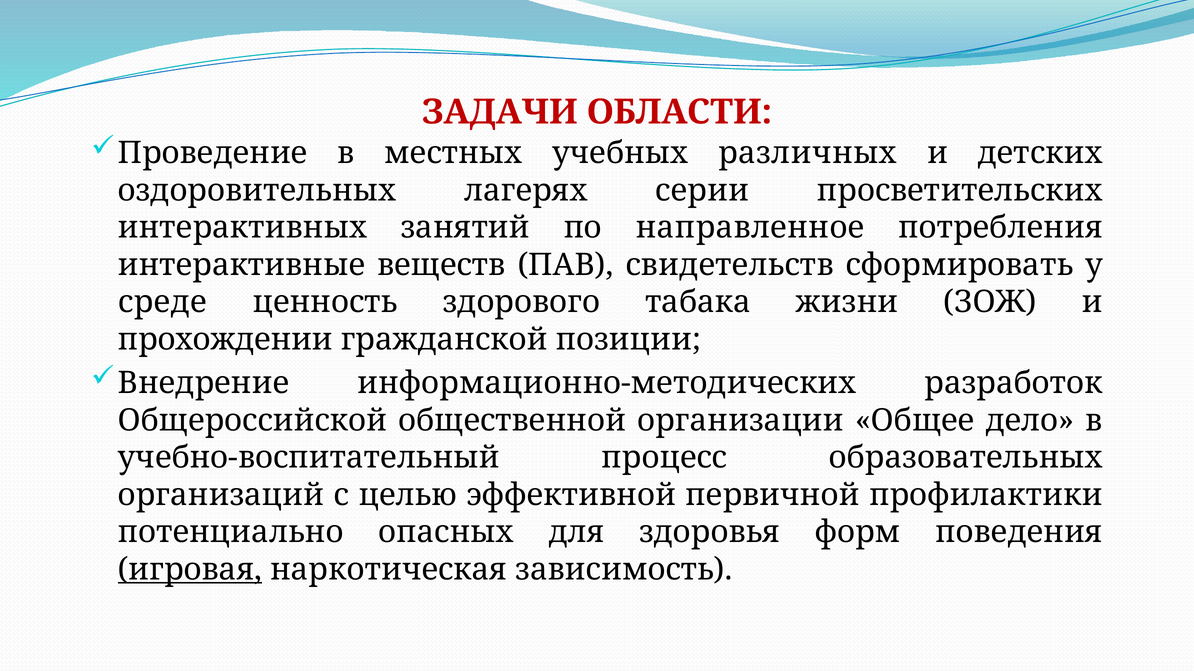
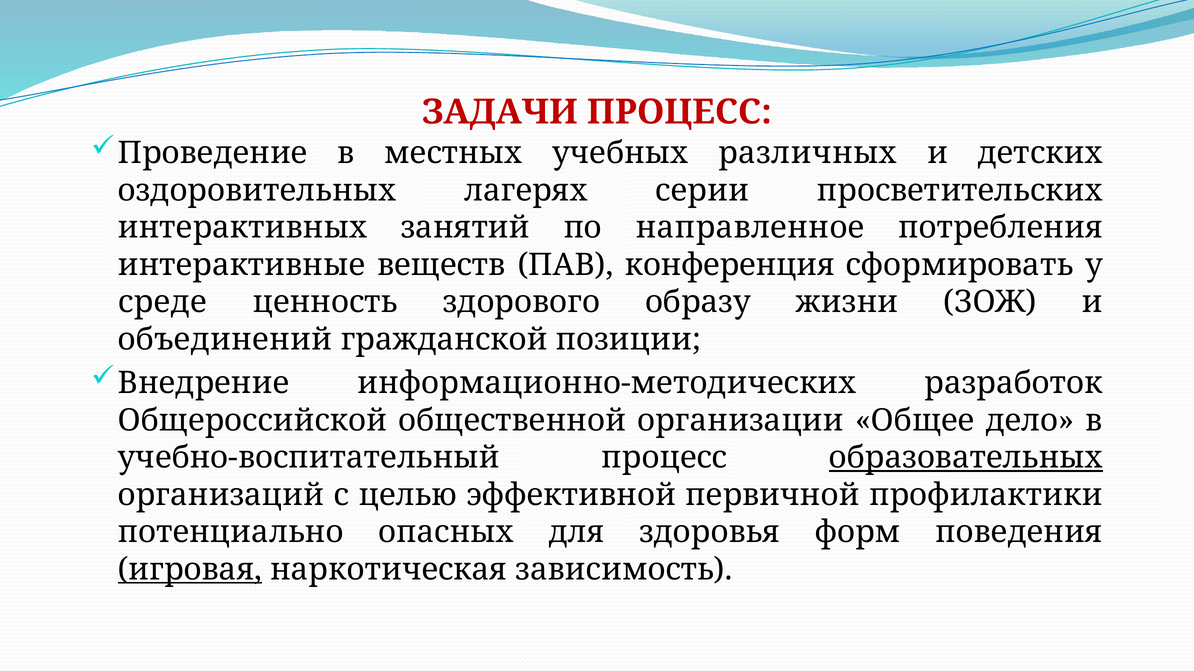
ЗАДАЧИ ОБЛАСТИ: ОБЛАСТИ -> ПРОЦЕСС (679, 112)
свидетельств: свидетельств -> конференция (730, 265)
табака: табака -> образу (698, 302)
прохождении: прохождении -> объединений (225, 340)
образовательных underline: none -> present (966, 458)
